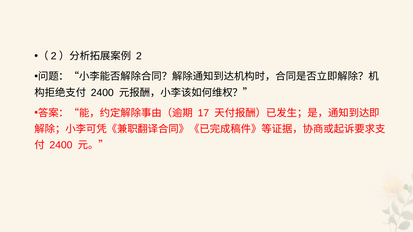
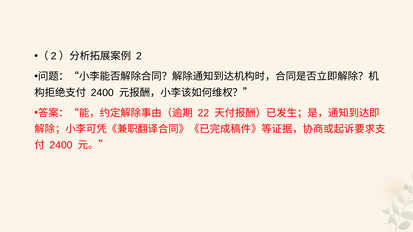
17: 17 -> 22 (203, 113)
